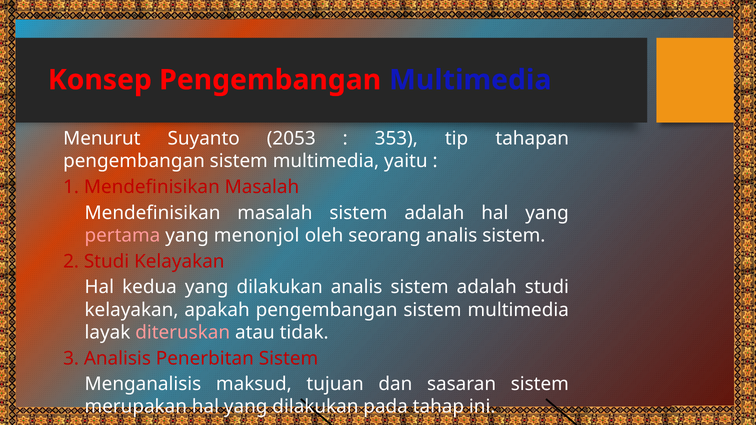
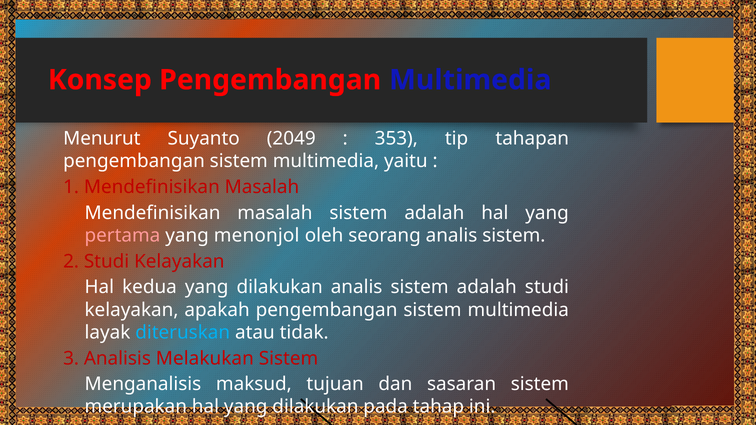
2053: 2053 -> 2049 (291, 139)
diteruskan colour: pink -> light blue (183, 333)
Penerbitan: Penerbitan -> Melakukan (205, 358)
